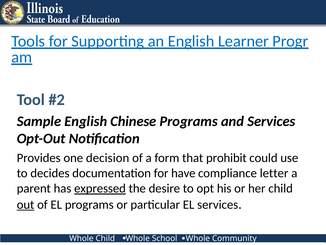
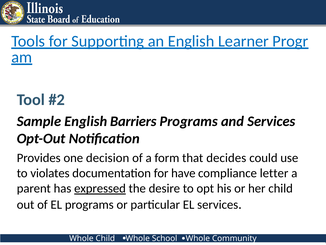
Chinese: Chinese -> Barriers (133, 121)
prohibit: prohibit -> decides (226, 158)
decides: decides -> violates (50, 173)
out underline: present -> none (26, 204)
